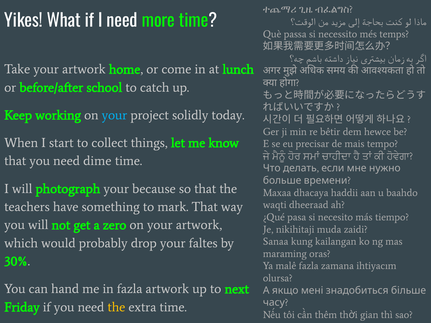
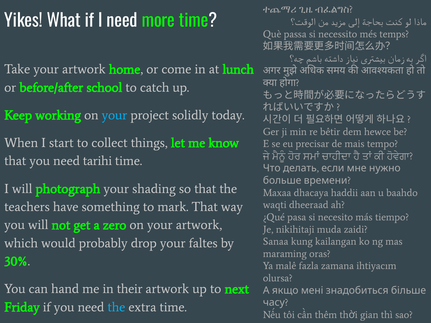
dime: dime -> tarihi (97, 161)
because: because -> shading (154, 189)
in fazla: fazla -> their (130, 289)
the colour: yellow -> light blue (116, 307)
